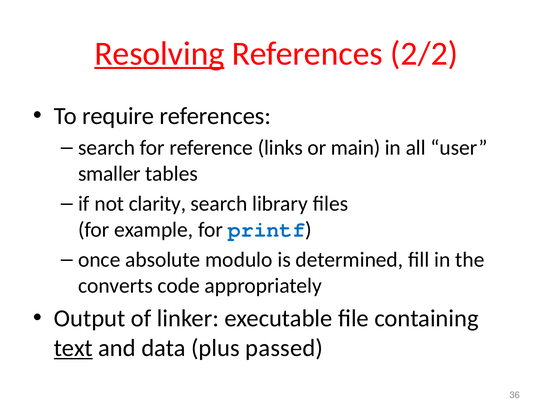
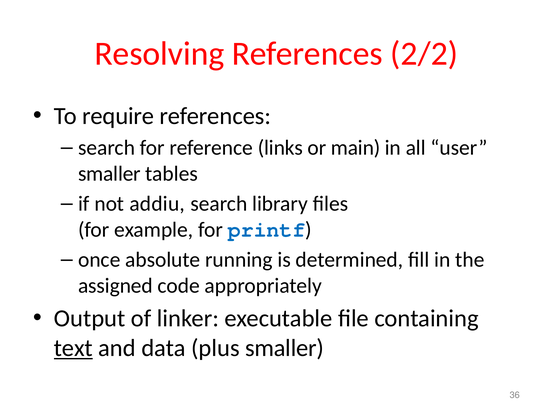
Resolving underline: present -> none (159, 54)
clarity: clarity -> addiu (157, 204)
modulo: modulo -> running (239, 260)
converts: converts -> assigned (115, 285)
plus passed: passed -> smaller (284, 348)
